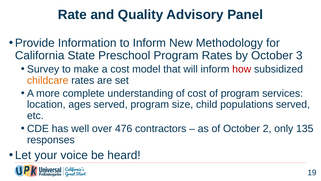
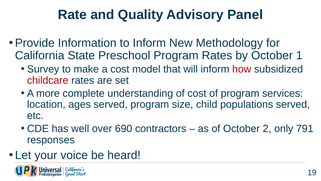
3: 3 -> 1 (299, 55)
childcare colour: orange -> red (48, 80)
476: 476 -> 690 (124, 128)
135: 135 -> 791 (305, 128)
